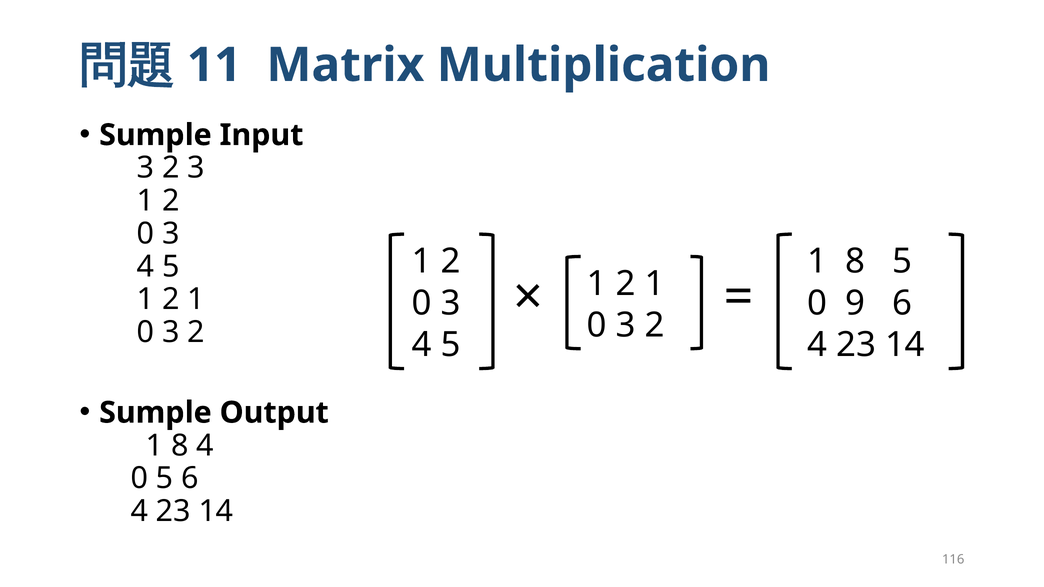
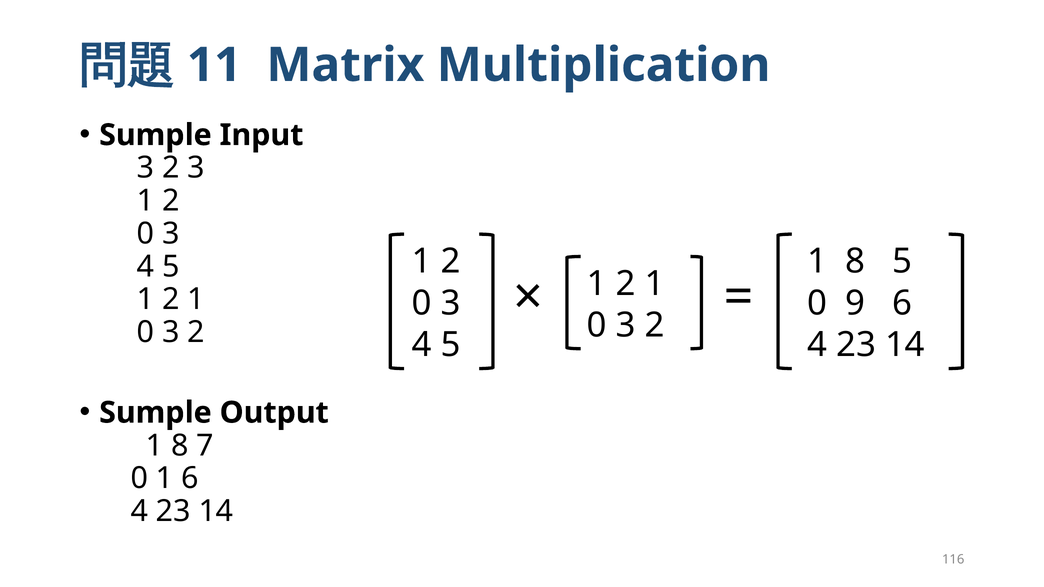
8 4: 4 -> 7 (205, 446)
0 5: 5 -> 1 (165, 479)
